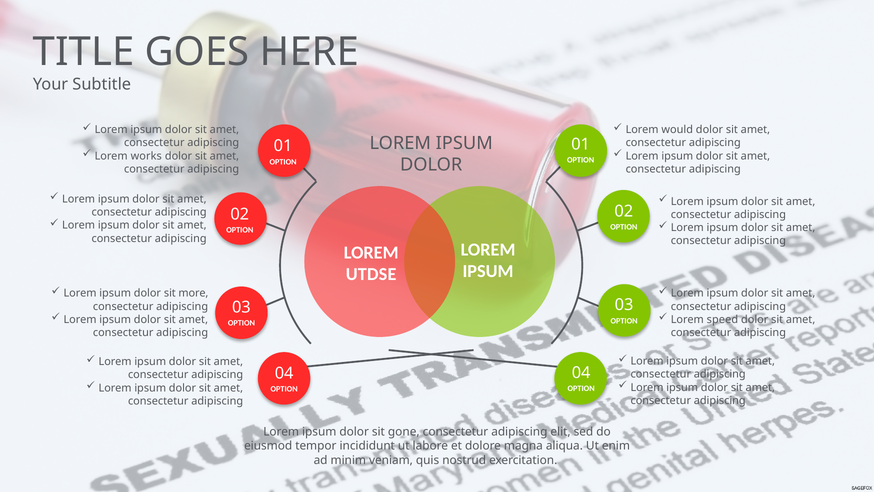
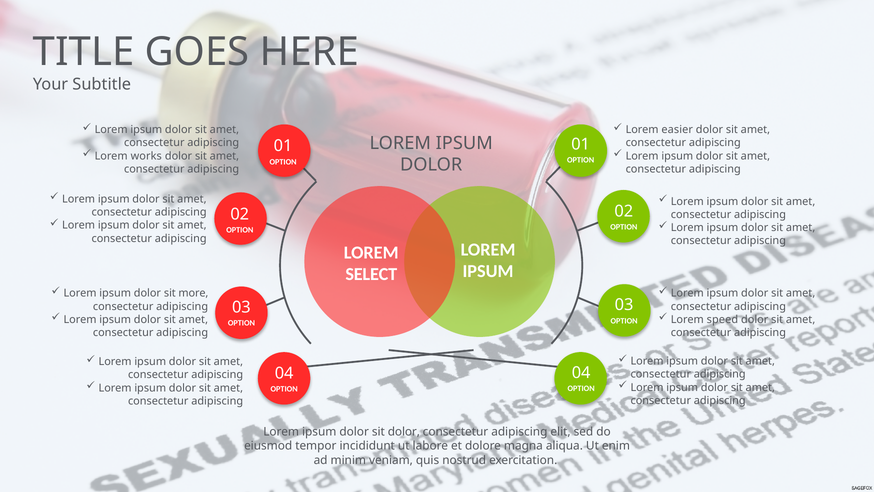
would: would -> easier (677, 130)
UTDSE: UTDSE -> SELECT (371, 274)
sit gone: gone -> dolor (404, 431)
